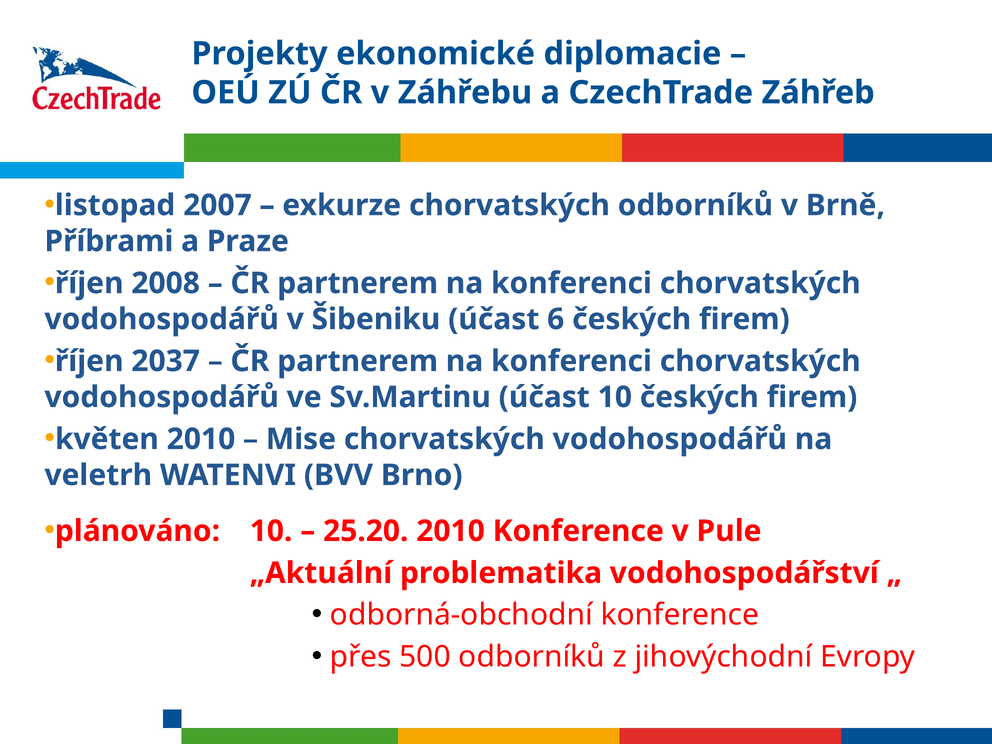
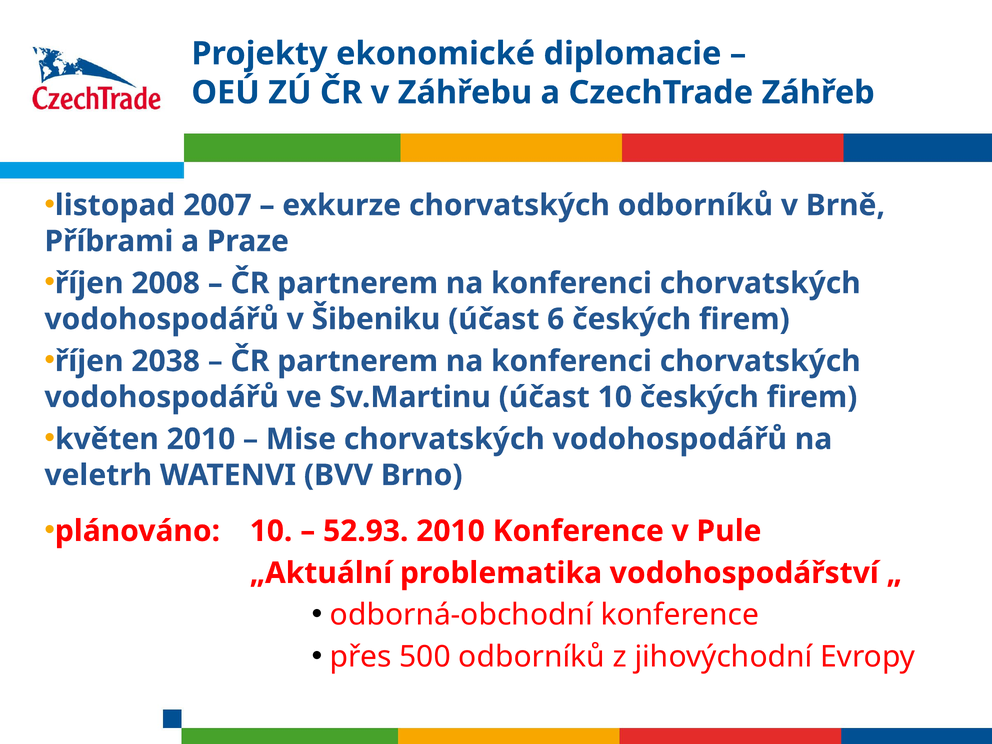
2037: 2037 -> 2038 (166, 361)
25.20: 25.20 -> 52.93 (366, 531)
